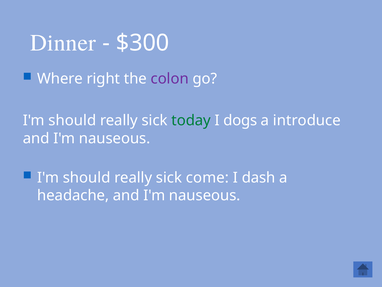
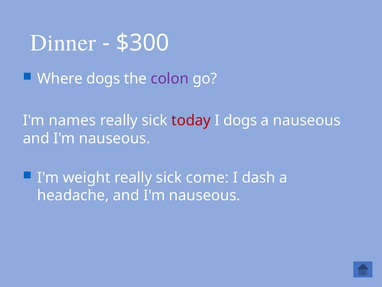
Where right: right -> dogs (103, 79)
should: should -> names (72, 120)
today colour: green -> red (191, 120)
a introduce: introduce -> nauseous (307, 120)
should: should -> weight (87, 177)
